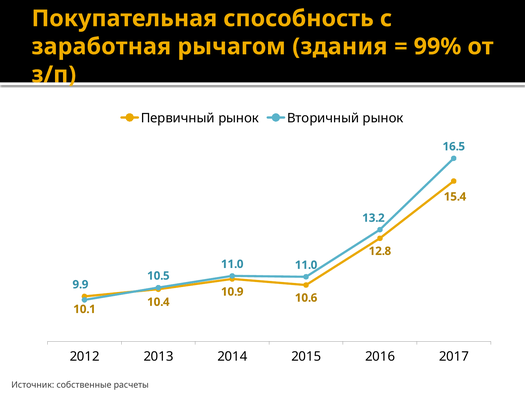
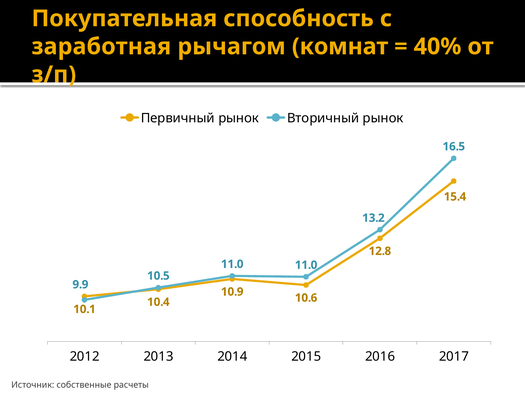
здания: здания -> комнат (340, 47)
99%: 99% -> 40% (438, 47)
